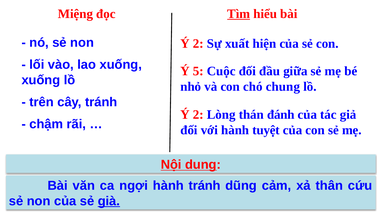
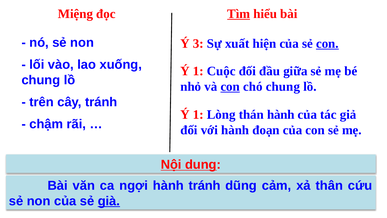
2: 2 -> 3 (198, 43)
con underline: none -> present (327, 43)
5: 5 -> 1 (198, 71)
xuống: xuống -> chung (41, 80)
con underline: none -> present (230, 86)
2: 2 -> 1 (198, 114)
thán đánh: đánh -> hành (281, 114)
tuyệt: tuyệt -> đoạn (266, 130)
